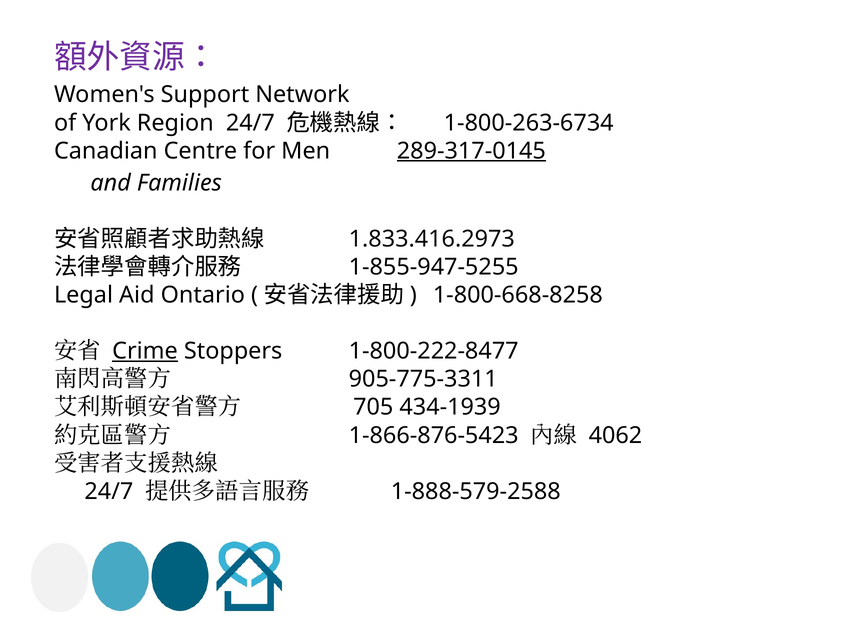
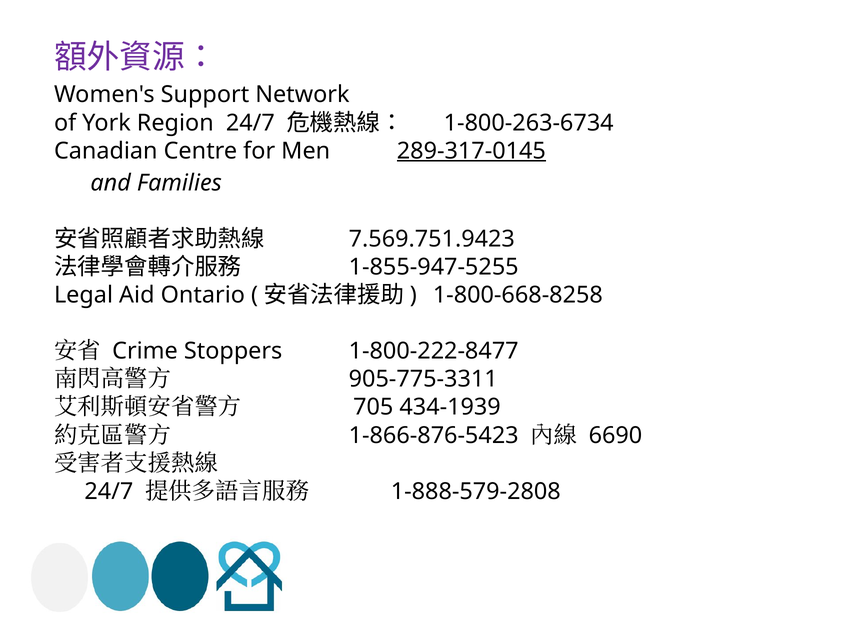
1.833.416.2973: 1.833.416.2973 -> 7.569.751.9423 (432, 239)
Crime underline: present -> none (145, 351)
4062: 4062 -> 6690 (615, 436)
1-888-579-2588: 1-888-579-2588 -> 1-888-579-2808 (476, 492)
